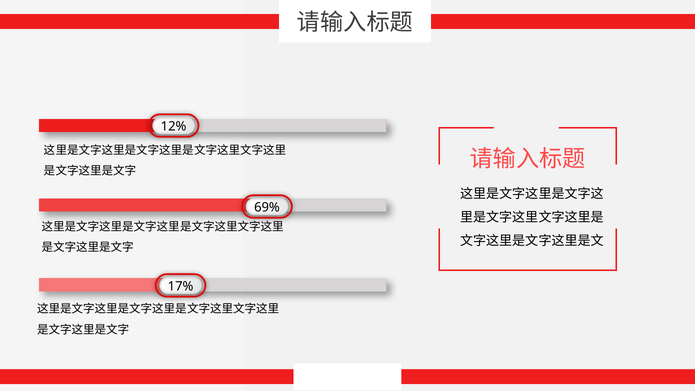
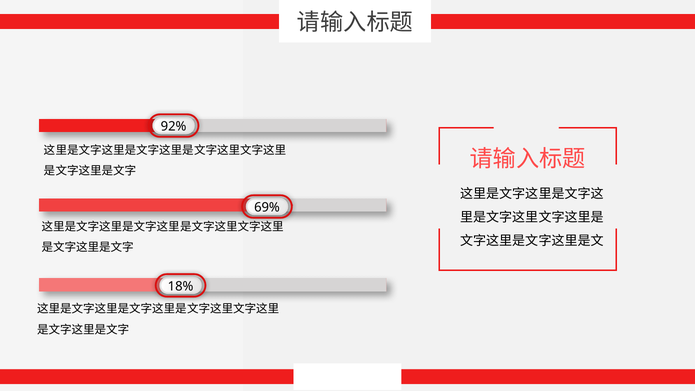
12%: 12% -> 92% (174, 126)
17%: 17% -> 18% (181, 286)
